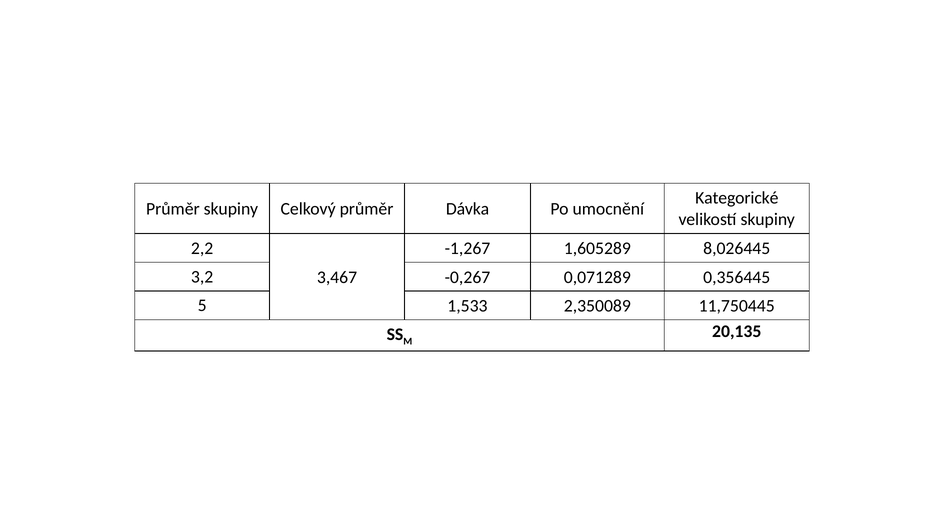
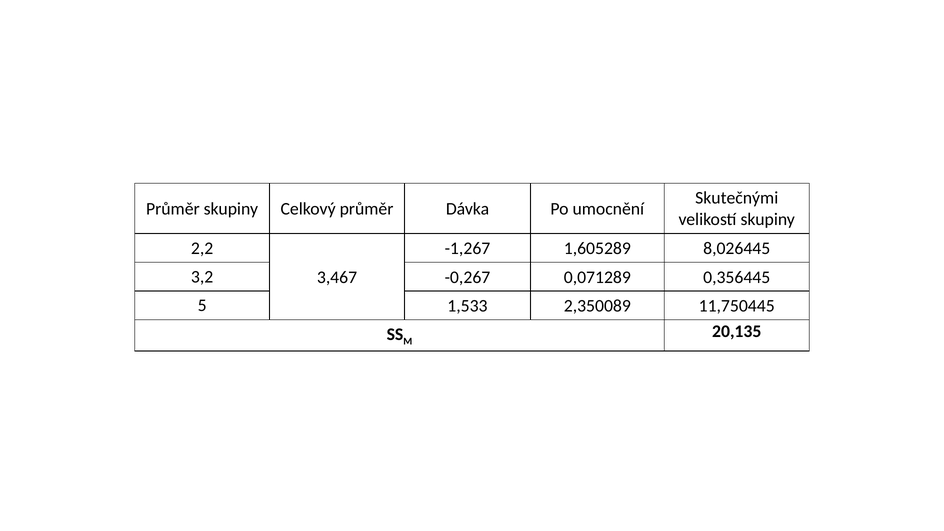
Kategorické: Kategorické -> Skutečnými (737, 198)
